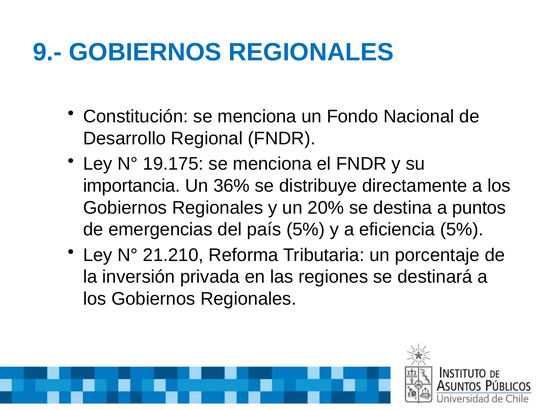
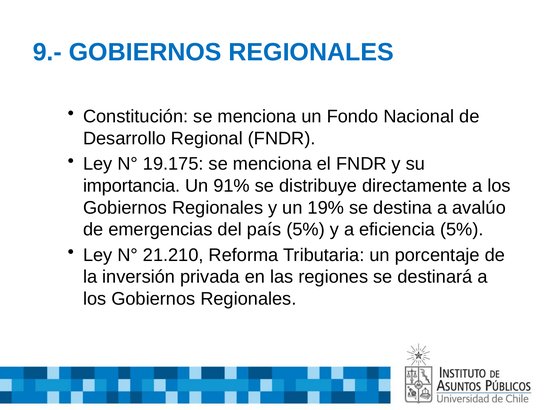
36%: 36% -> 91% (232, 186)
20%: 20% -> 19% (326, 207)
puntos: puntos -> avalúo (479, 207)
